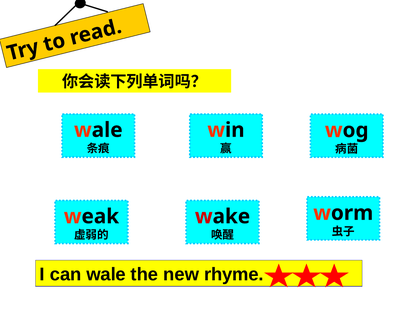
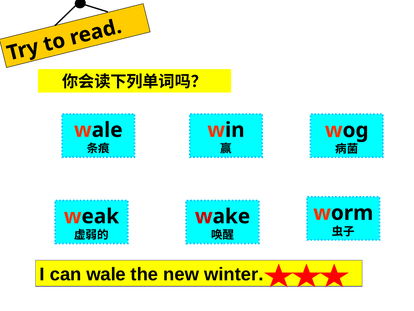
rhyme: rhyme -> winter (234, 274)
